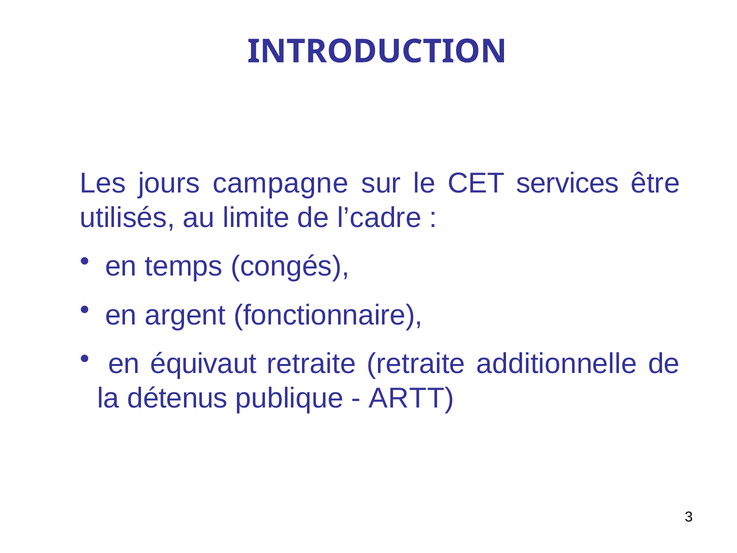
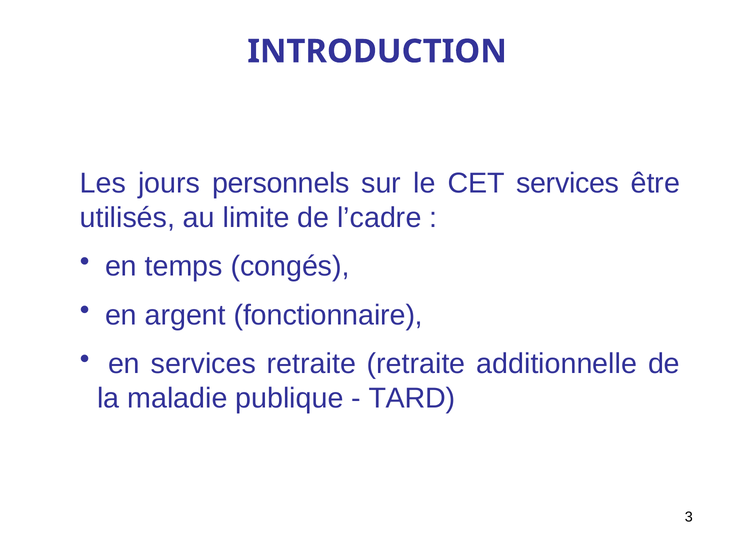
campagne: campagne -> personnels (281, 183)
en équivaut: équivaut -> services (203, 364)
détenus: détenus -> maladie (177, 398)
ARTT: ARTT -> TARD (412, 398)
